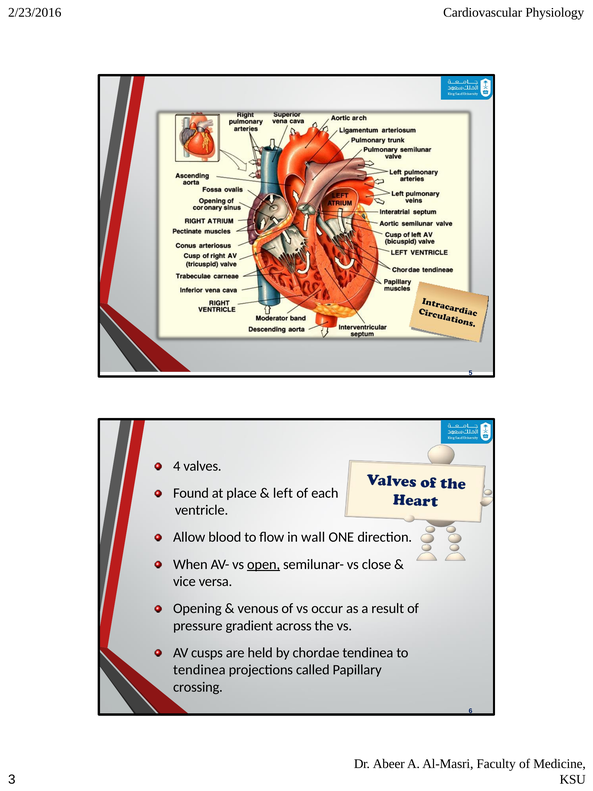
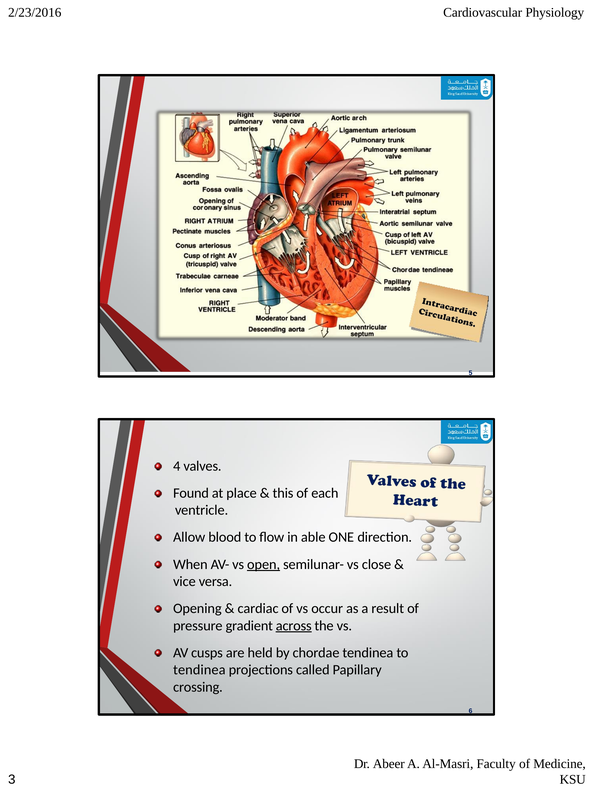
left: left -> this (283, 493)
wall: wall -> able (313, 537)
venous: venous -> cardiac (258, 608)
across underline: none -> present (294, 625)
